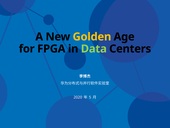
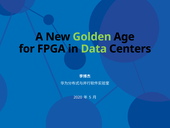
Golden colour: yellow -> light green (92, 37)
